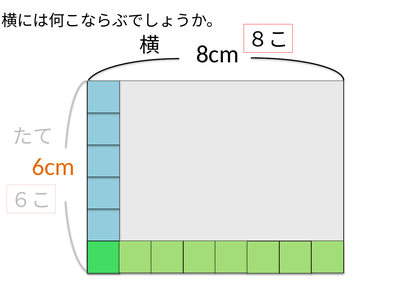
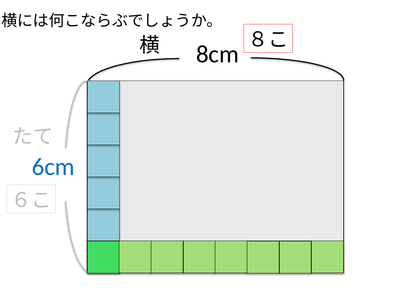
6cm colour: orange -> blue (53, 167)
